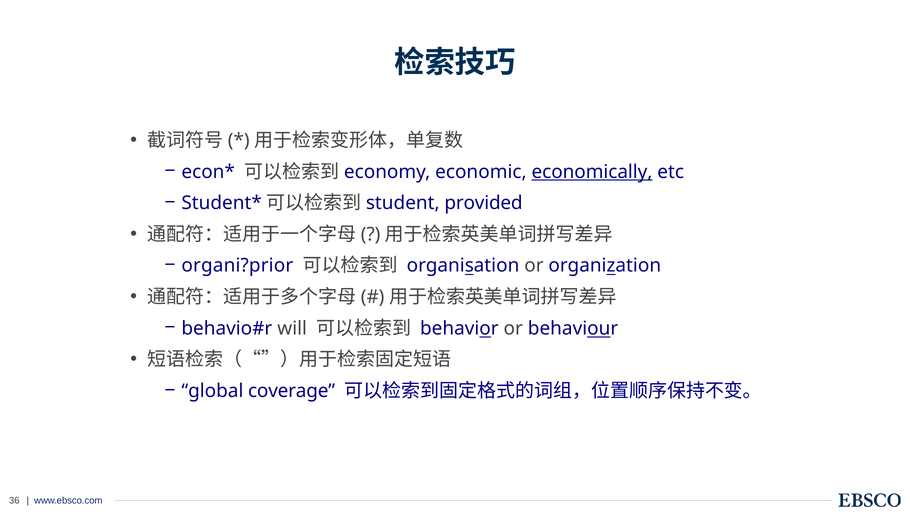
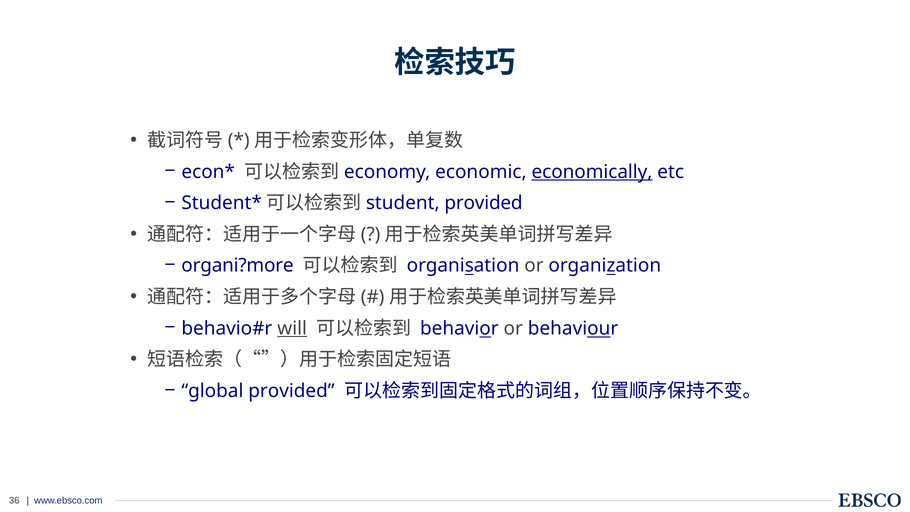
organi?prior: organi?prior -> organi?more (238, 266)
will underline: none -> present (292, 328)
global coverage: coverage -> provided (291, 391)
